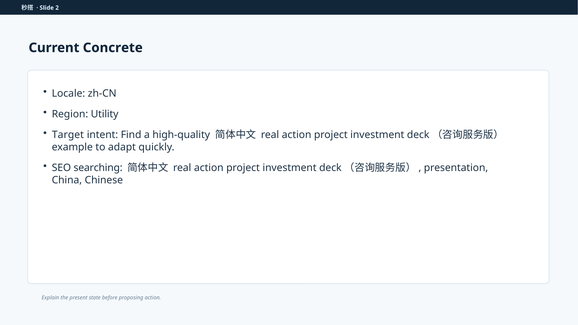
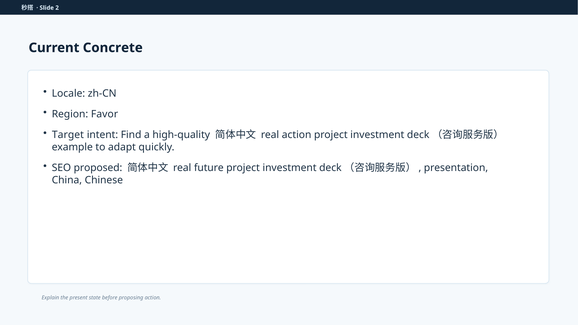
Utility: Utility -> Favor (105, 114)
searching: searching -> proposed (98, 168)
action: action -> future (209, 168)
